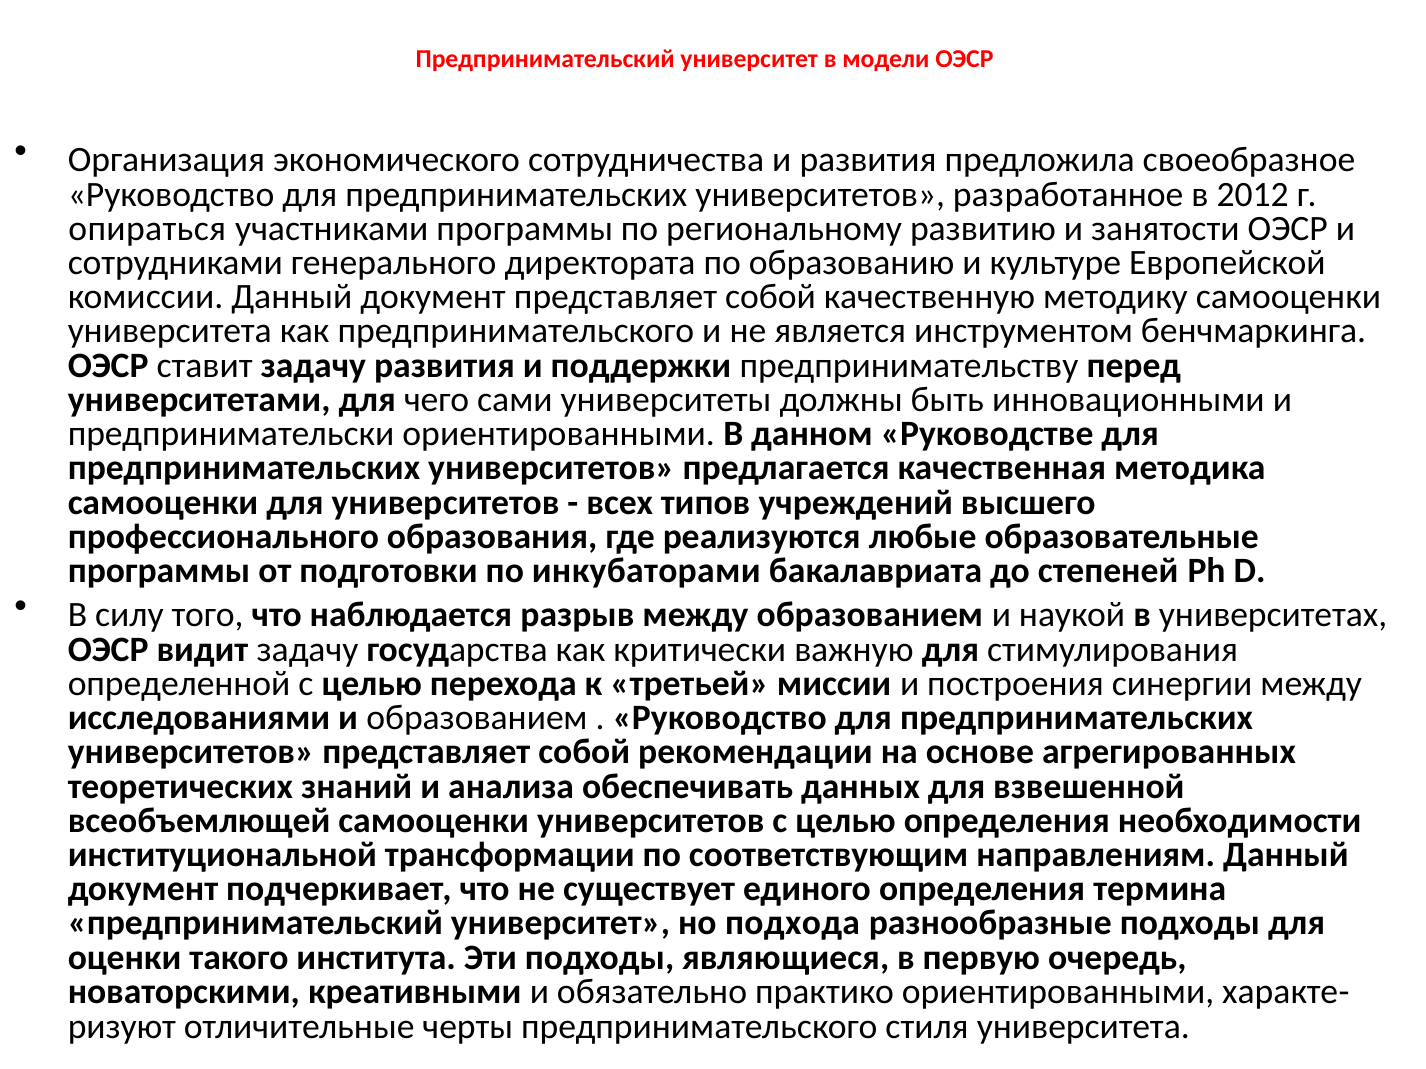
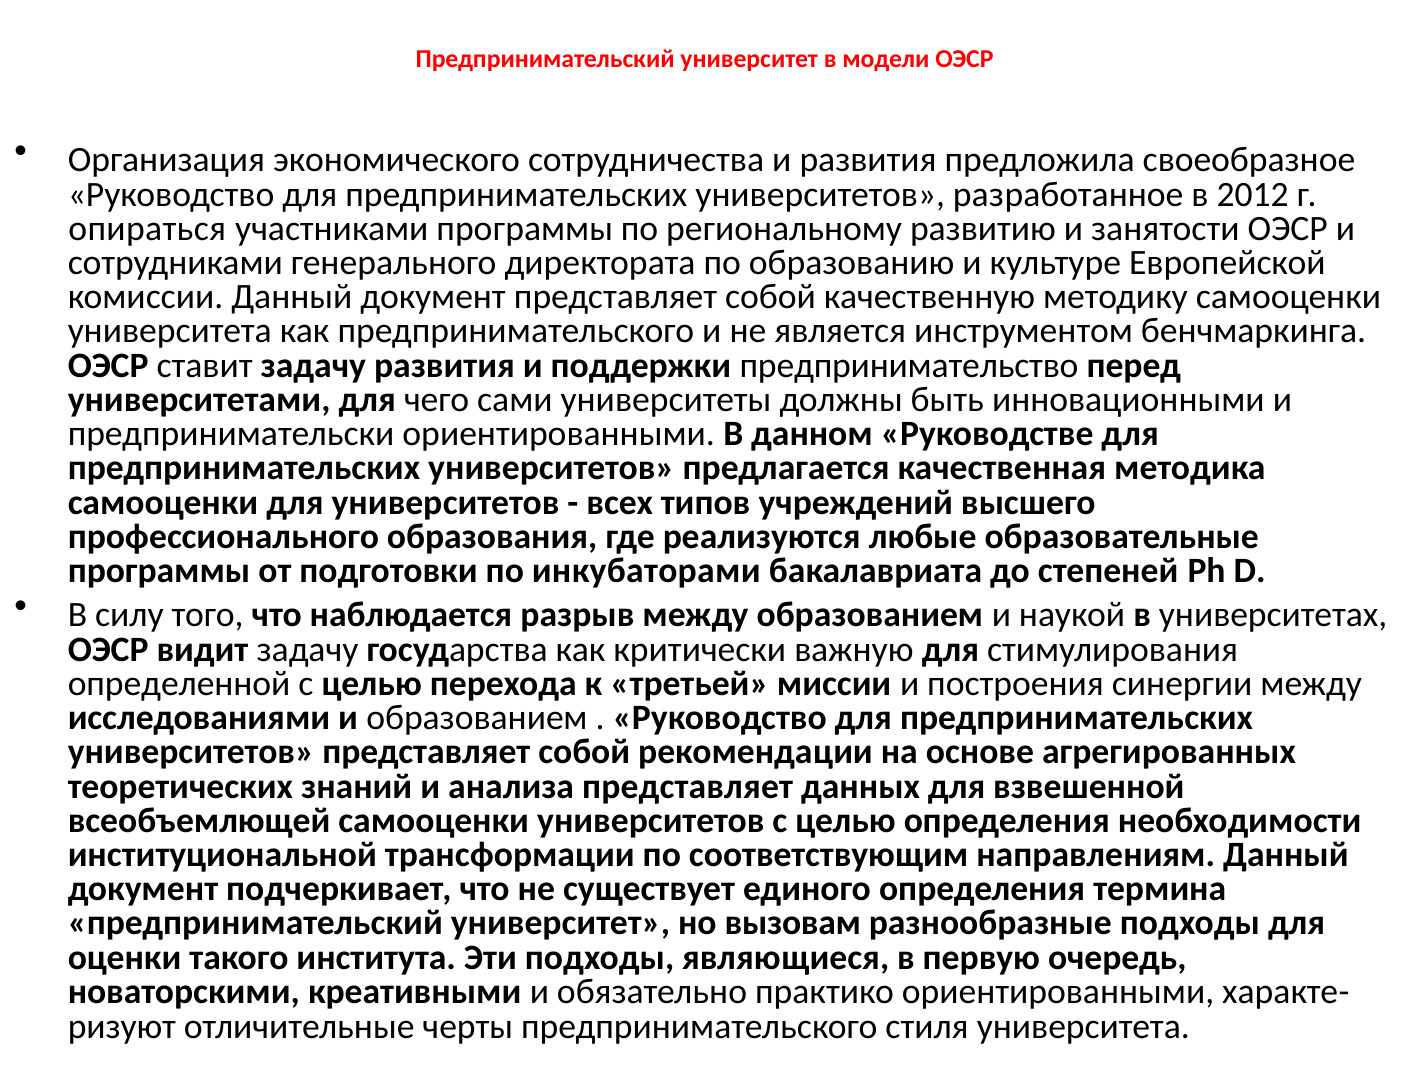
предпринимательству: предпринимательству -> предпринимательство (909, 366)
анализа обеспечивать: обеспечивать -> представляет (688, 787)
подхода: подхода -> вызовам (793, 924)
